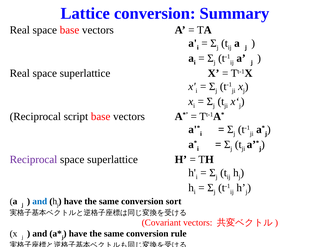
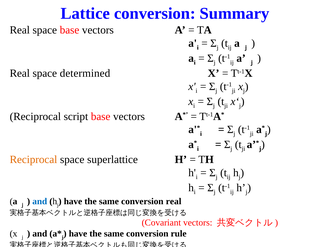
Real space superlattice: superlattice -> determined (85, 73)
Reciprocal colour: purple -> orange (33, 160)
conversion sort: sort -> real (174, 202)
